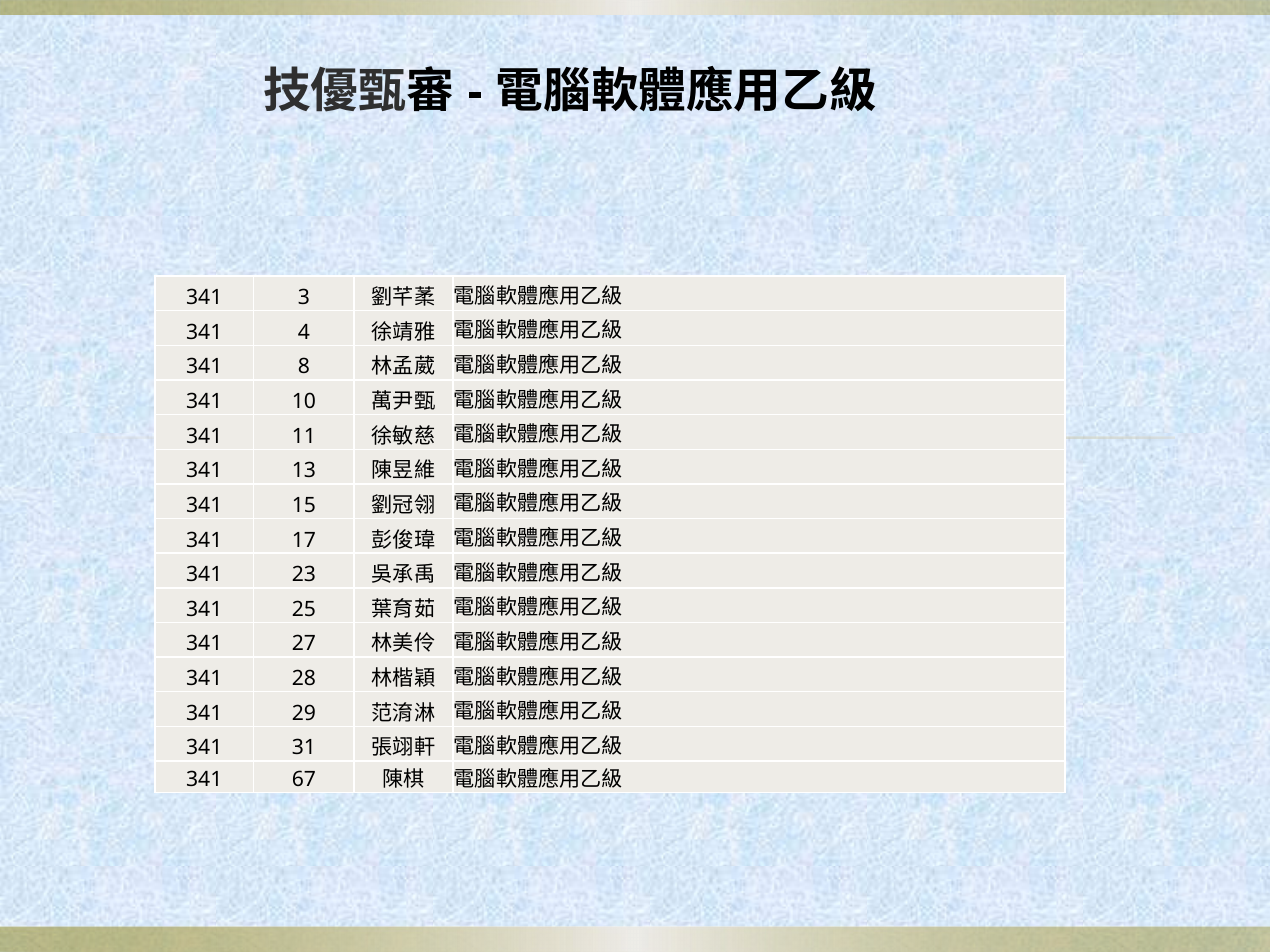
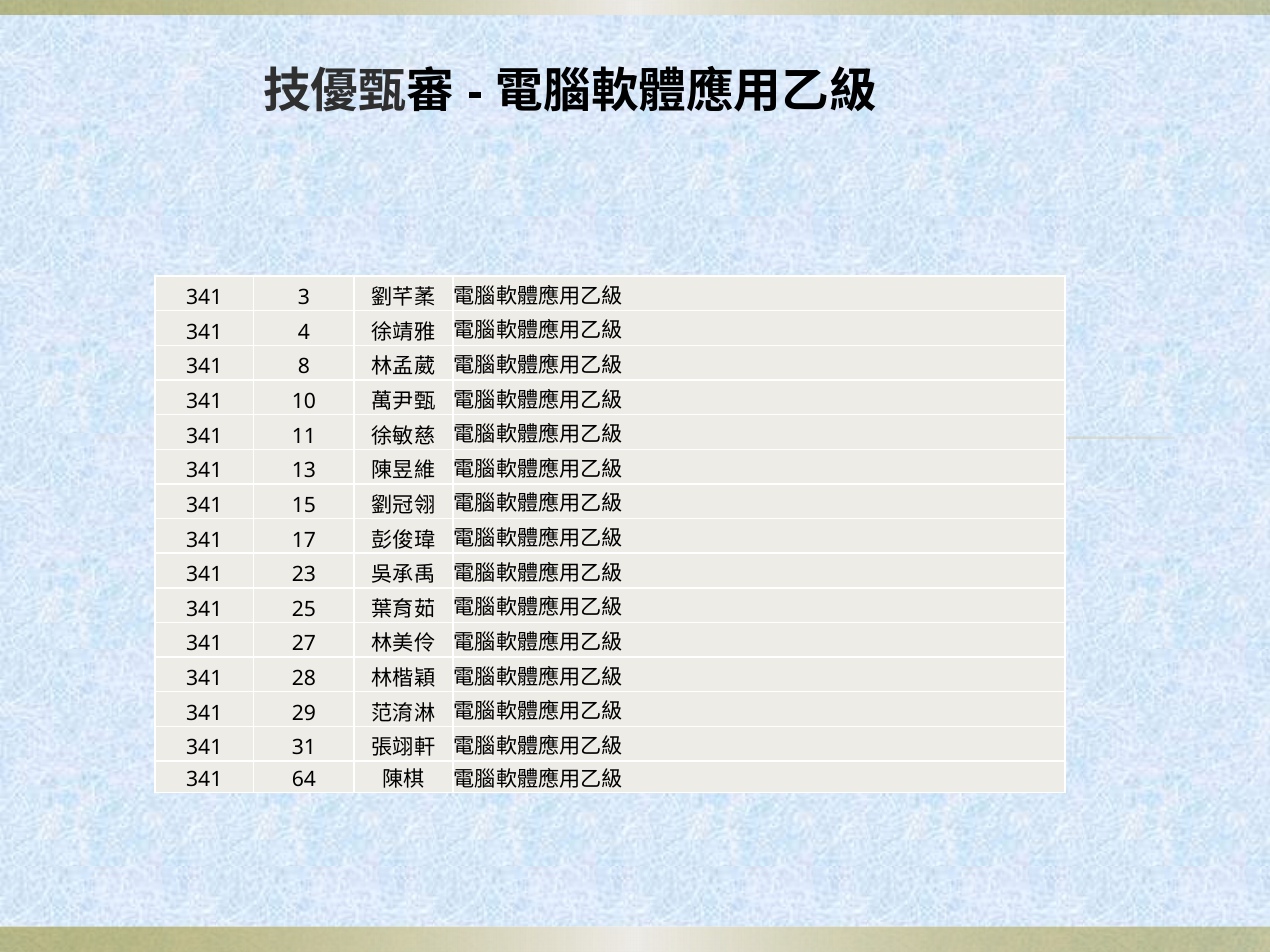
67: 67 -> 64 (304, 780)
